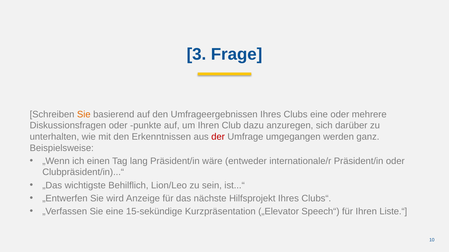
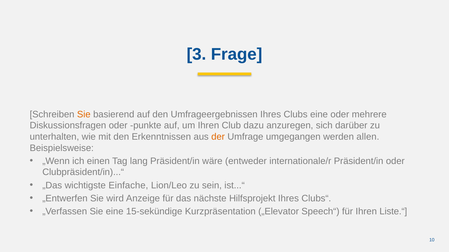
der colour: red -> orange (218, 137)
ganz: ganz -> allen (368, 137)
Behilflich: Behilflich -> Einfache (128, 186)
